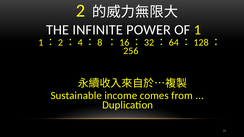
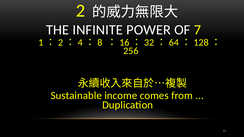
1: 1 -> 7 (198, 30)
